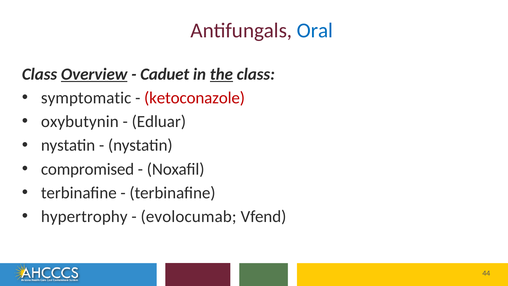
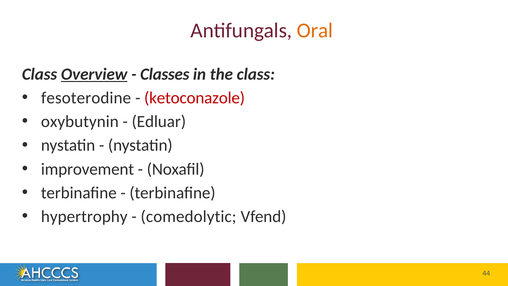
Oral colour: blue -> orange (315, 30)
Caduet: Caduet -> Classes (165, 74)
the underline: present -> none (221, 74)
symptomatic: symptomatic -> fesoterodine (86, 98)
compromised: compromised -> improvement (88, 169)
evolocumab: evolocumab -> comedolytic (189, 216)
